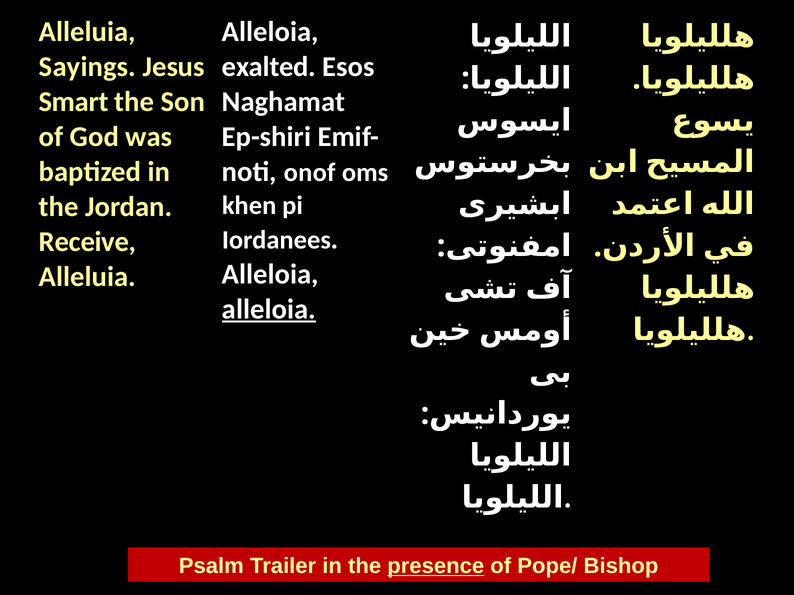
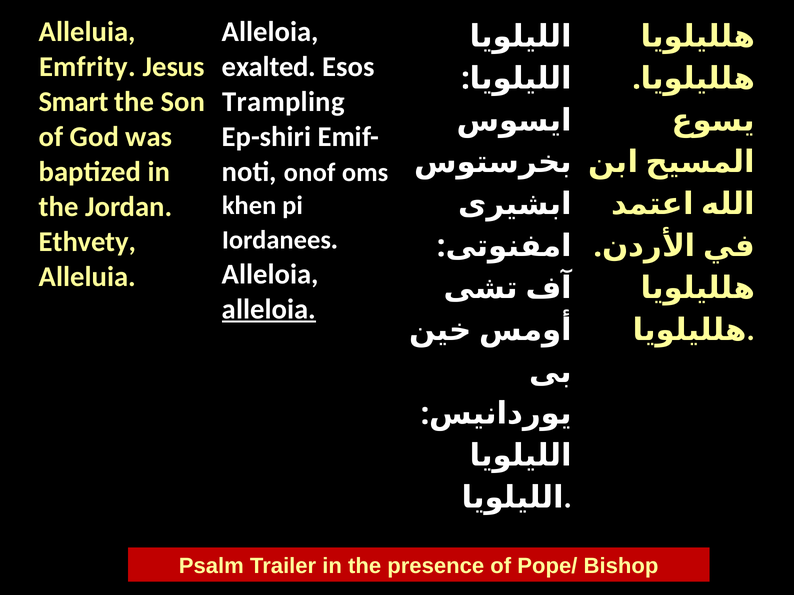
Sayings: Sayings -> Emfrity (87, 67)
Naghamat: Naghamat -> Trampling (283, 102)
Receive: Receive -> Ethvety (87, 242)
presence underline: present -> none (436, 567)
